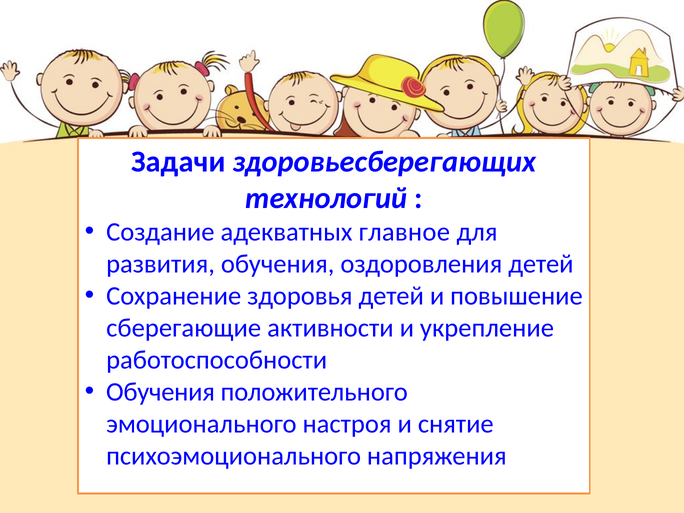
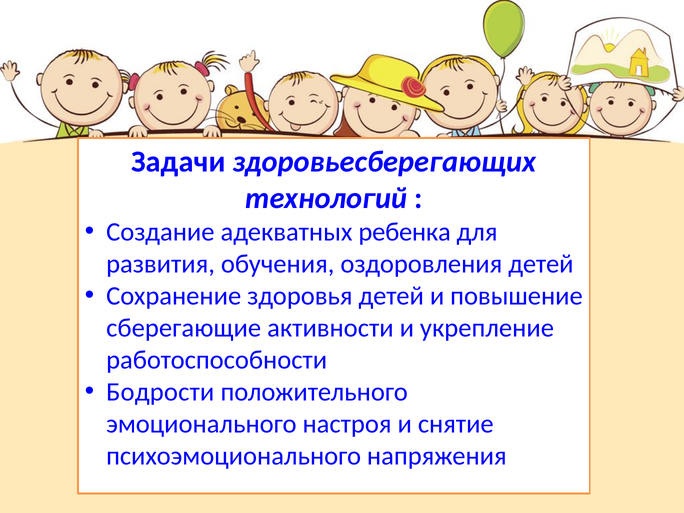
главное: главное -> ребенка (405, 232)
Обучения: Обучения -> Бодрости (160, 392)
